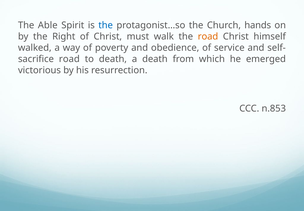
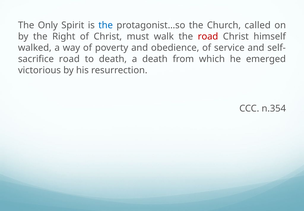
Able: Able -> Only (48, 25)
hands: hands -> called (258, 25)
road colour: orange -> red (208, 36)
n.853: n.853 -> n.354 (274, 108)
